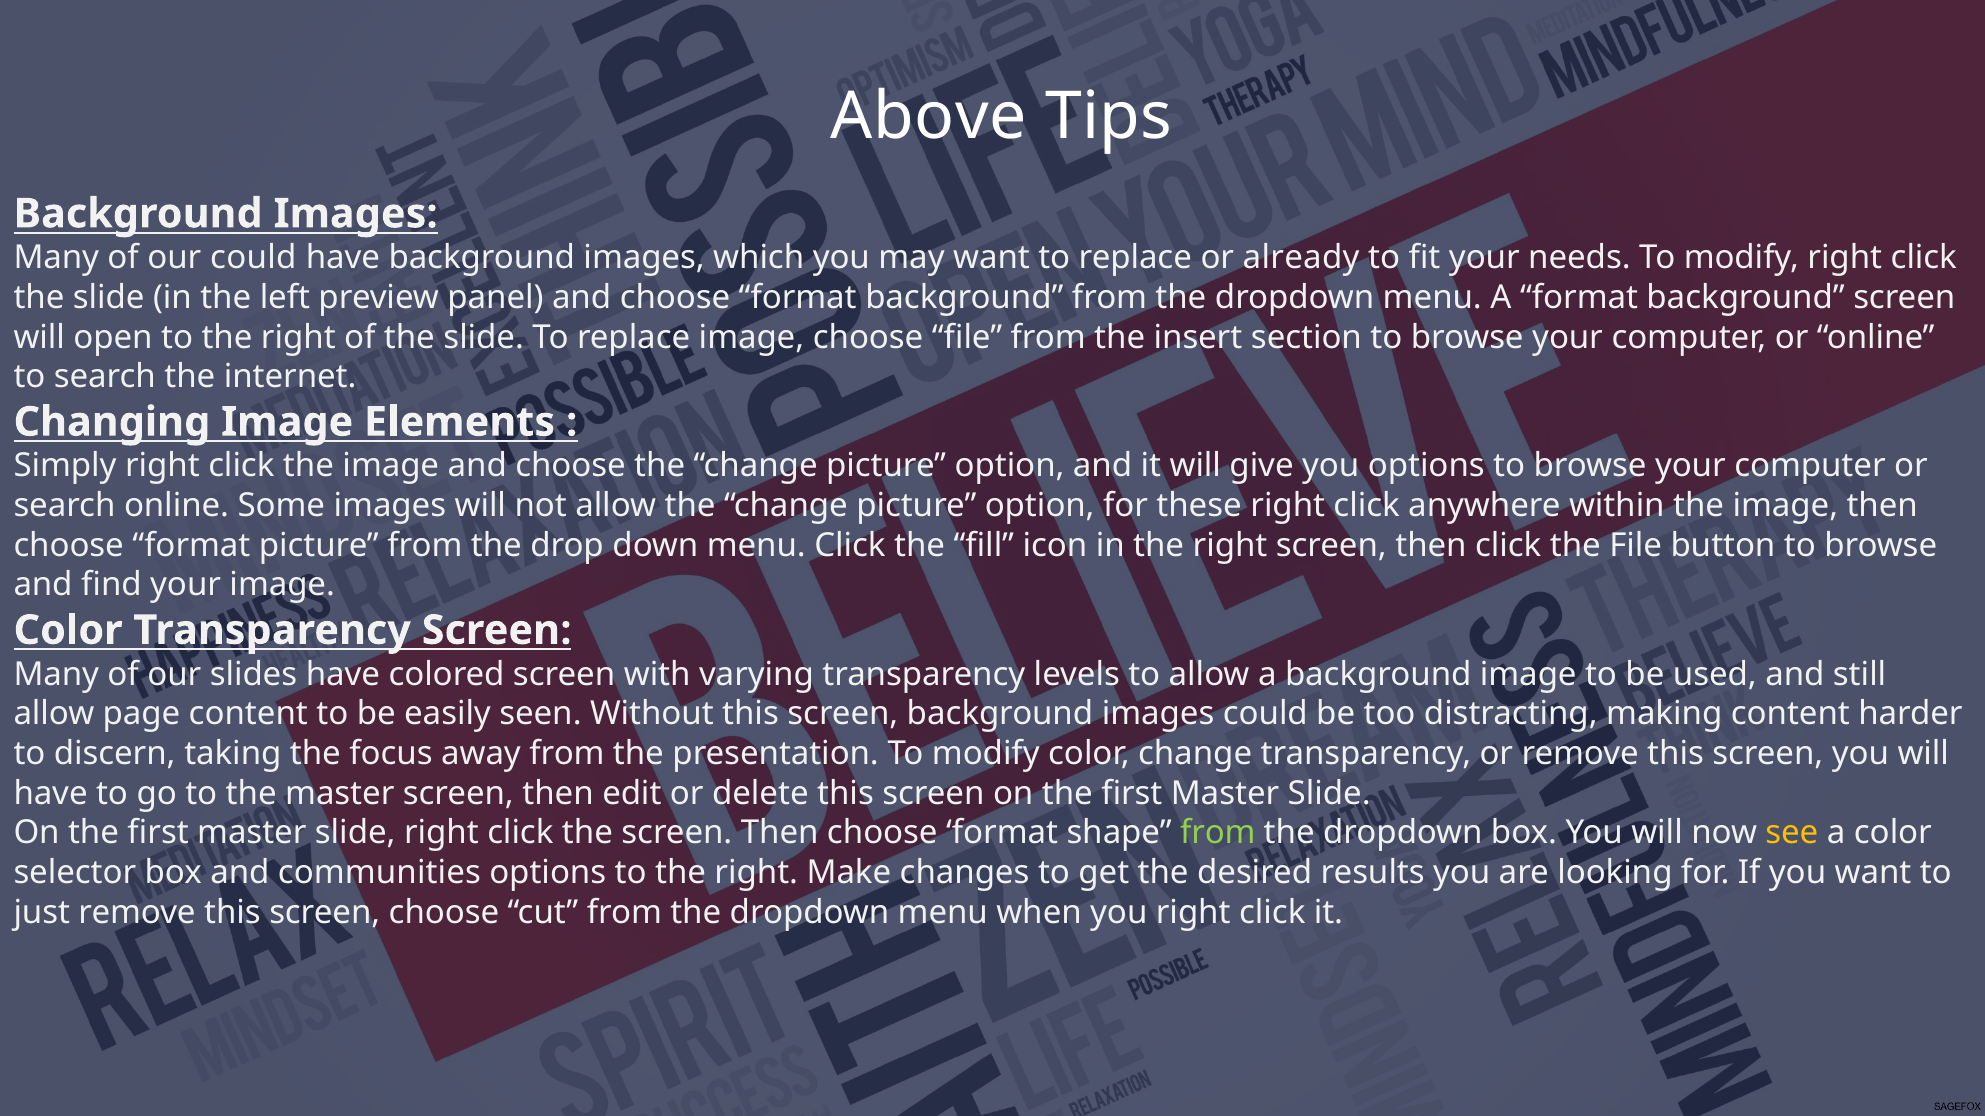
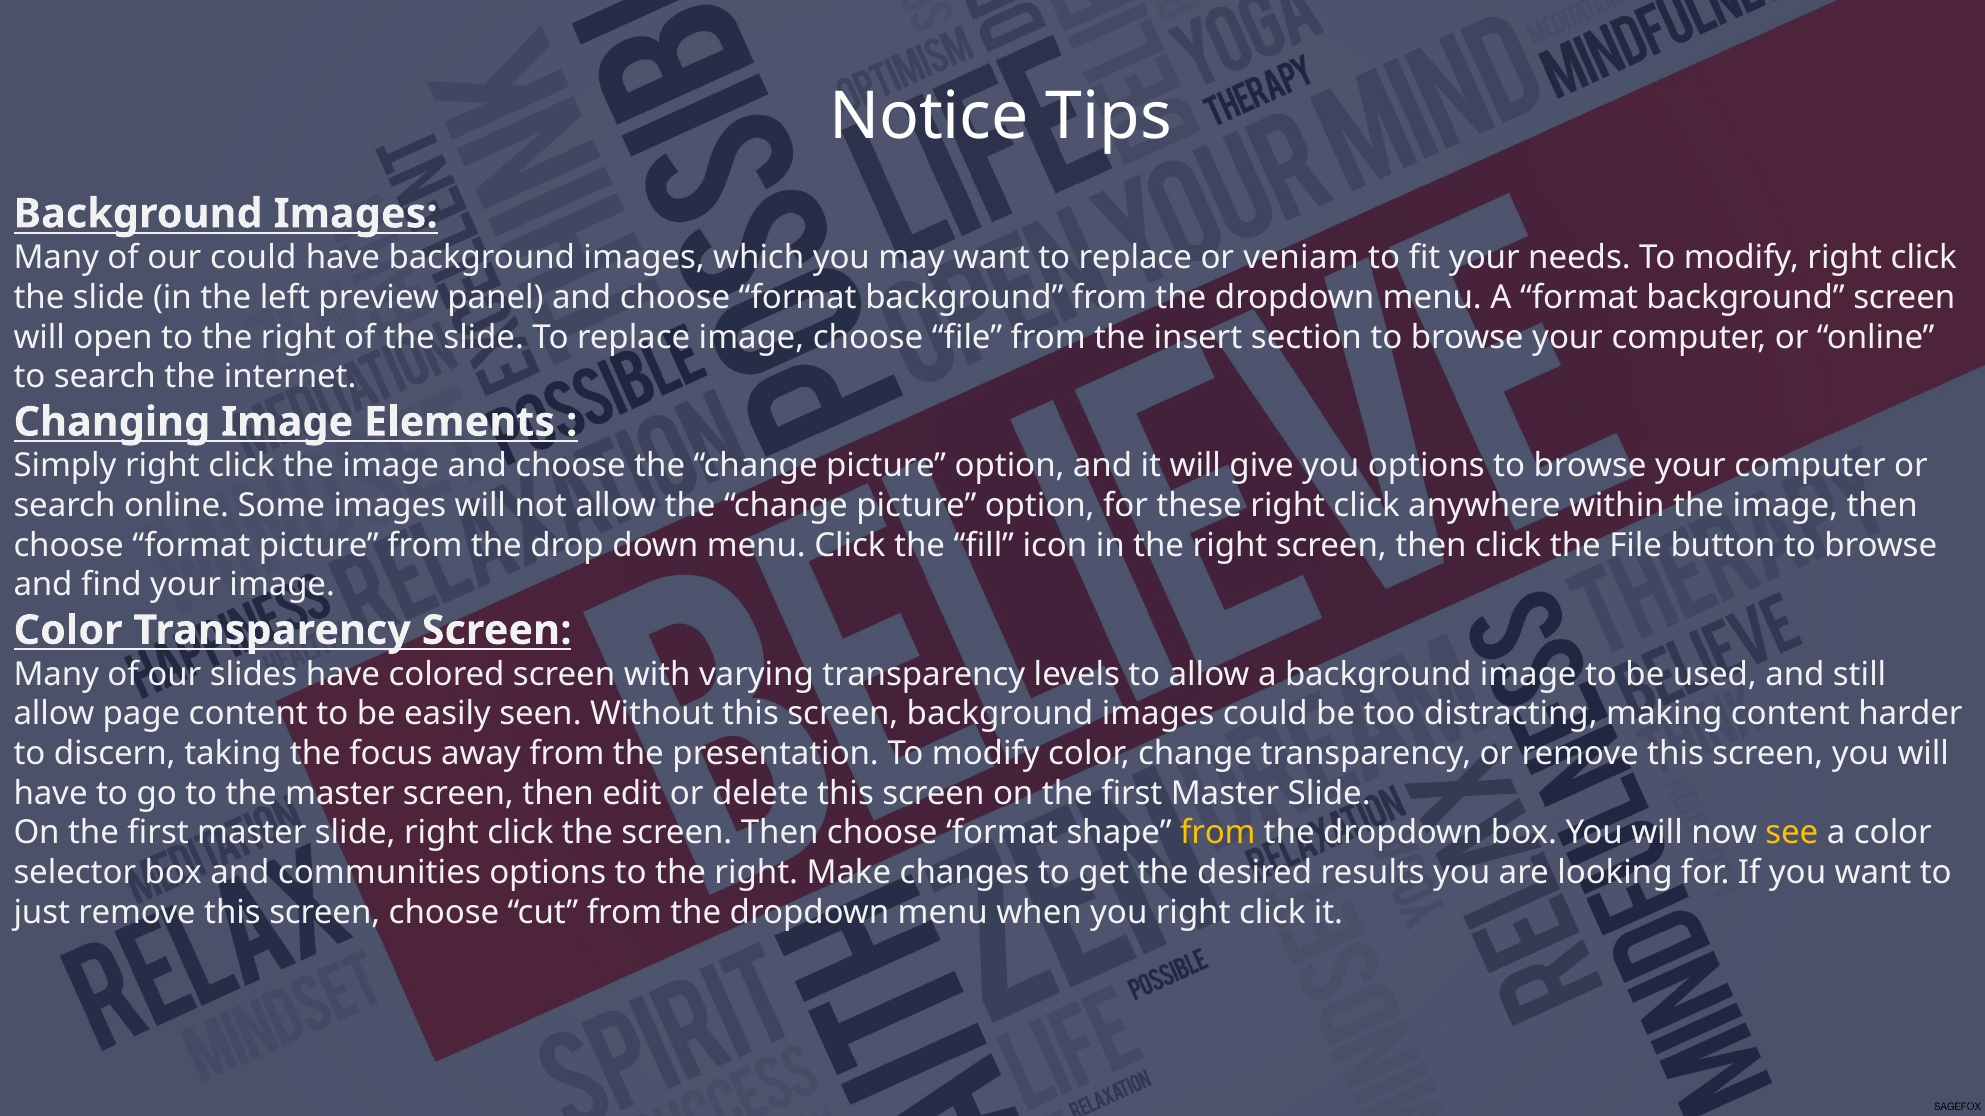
Above: Above -> Notice (929, 117)
already: already -> veniam (1301, 258)
from colour: light green -> yellow (1218, 833)
